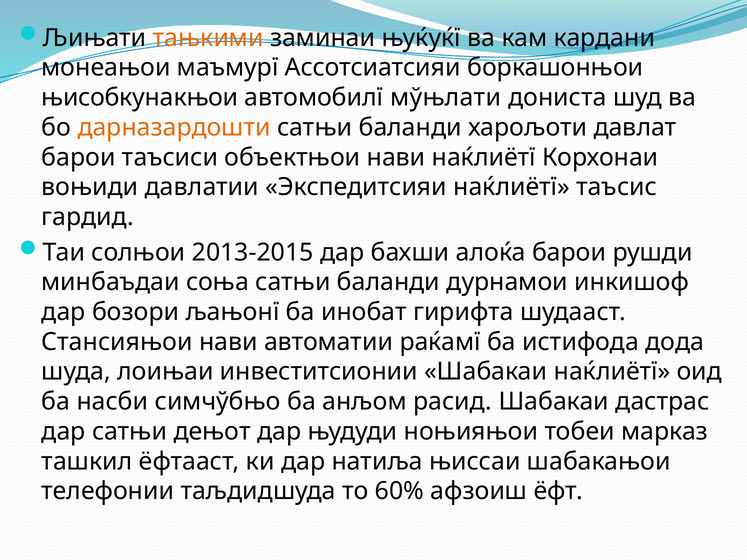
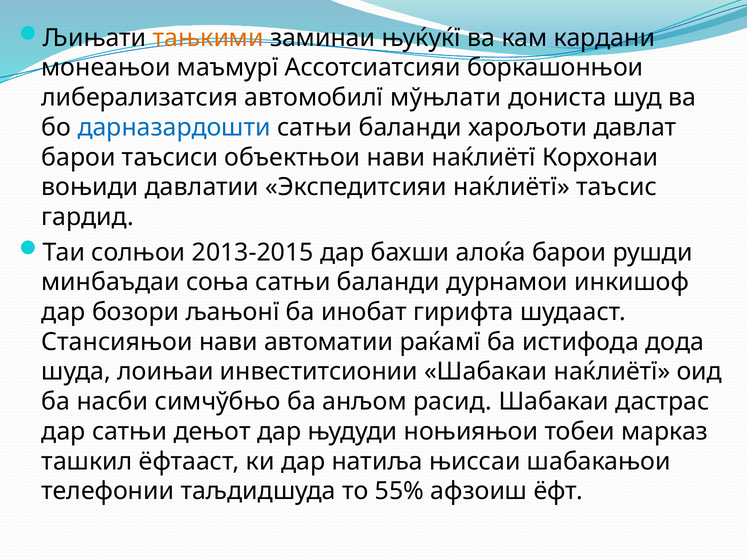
њисобкунакњои: њисобкунакњои -> либерализатсия (140, 98)
дарназардошти colour: orange -> blue (174, 128)
60%: 60% -> 55% (399, 491)
